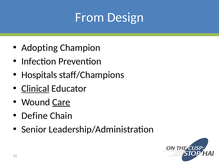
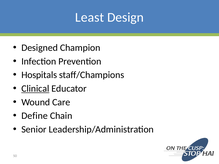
From: From -> Least (90, 17)
Adopting: Adopting -> Designed (40, 48)
Care underline: present -> none (61, 102)
